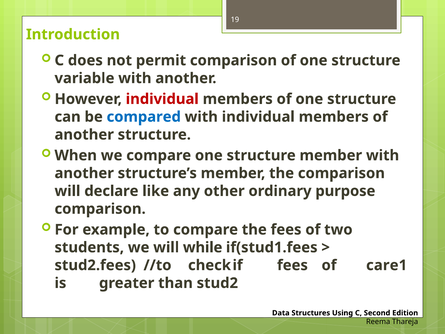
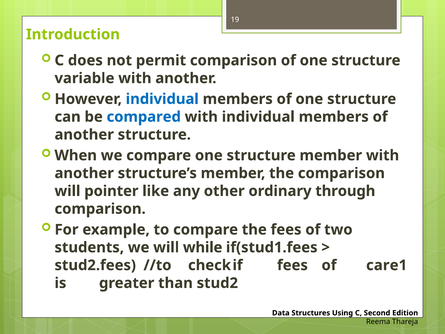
individual colour: red -> blue (162, 99)
declare: declare -> pointer (111, 191)
purpose: purpose -> through (345, 191)
